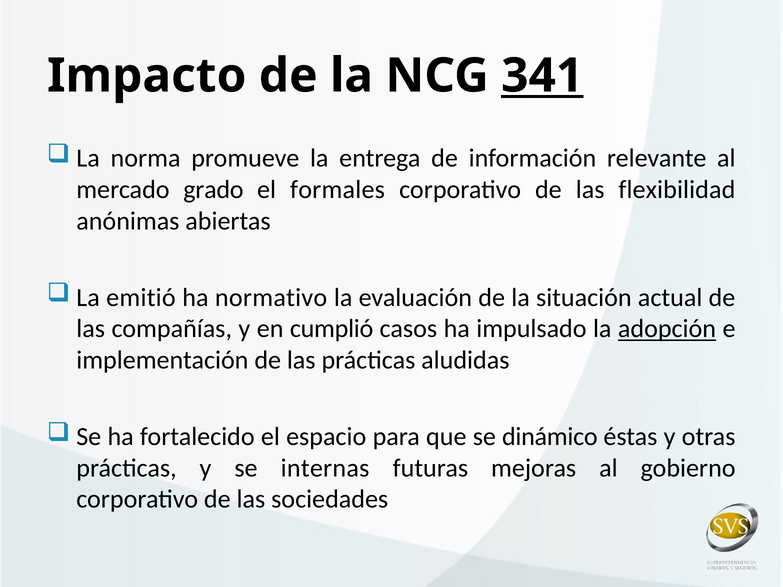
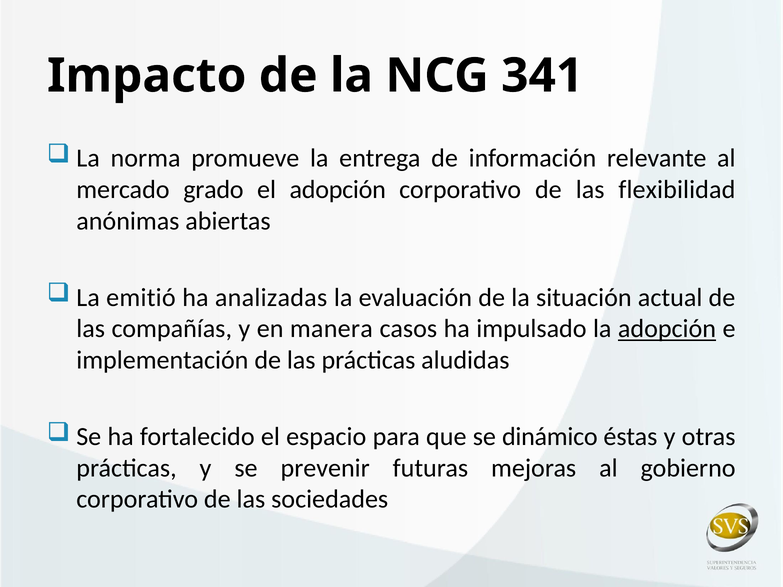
341 underline: present -> none (542, 76)
el formales: formales -> adopción (338, 190)
normativo: normativo -> analizadas (271, 298)
cumplió: cumplió -> manera (331, 329)
internas: internas -> prevenir (325, 468)
